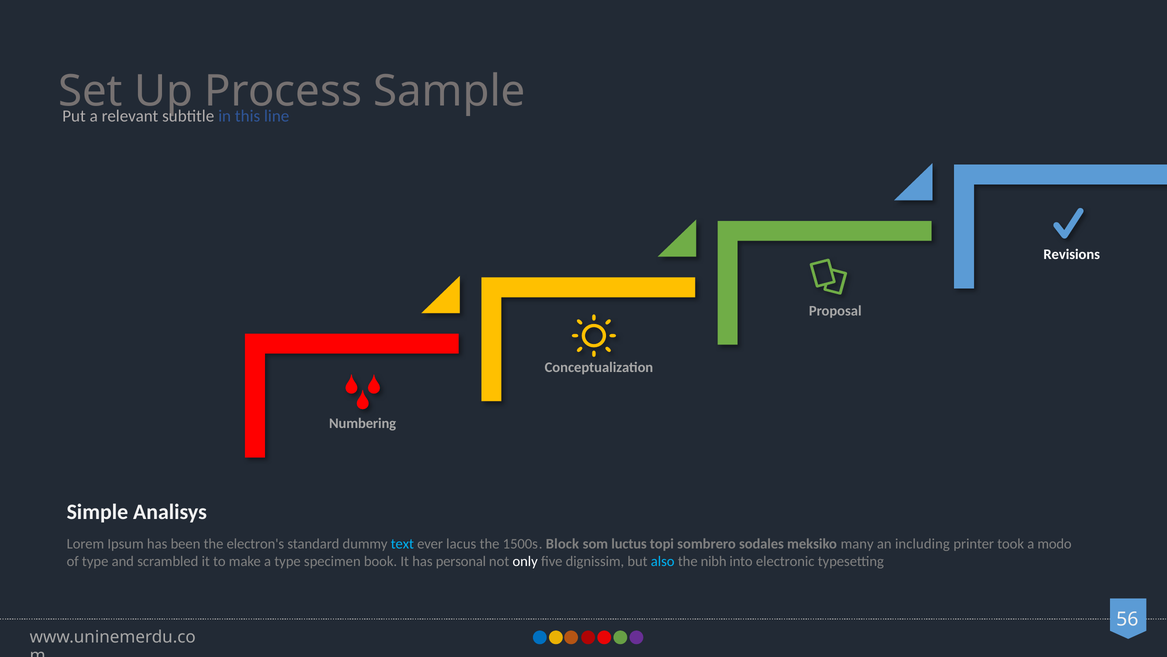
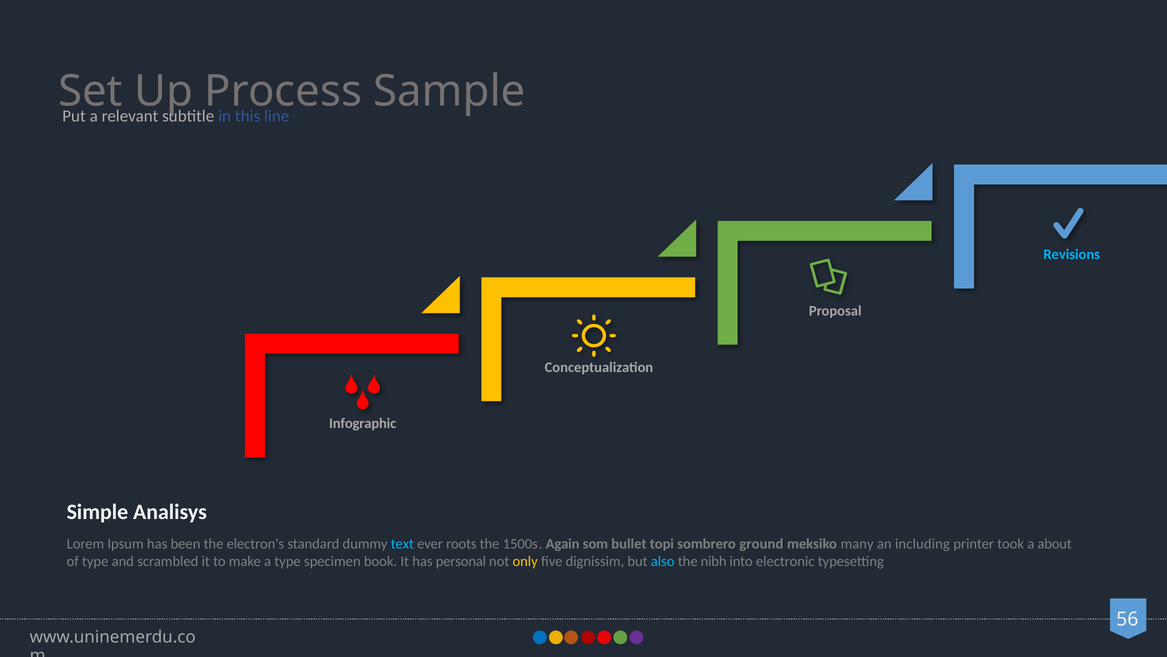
Revisions colour: white -> light blue (1072, 254)
Numbering: Numbering -> Infographic (363, 423)
lacus: lacus -> roots (461, 543)
Block: Block -> Again (563, 543)
luctus: luctus -> bullet (629, 543)
sodales: sodales -> ground (761, 543)
modo: modo -> about (1055, 543)
only colour: white -> yellow (525, 561)
